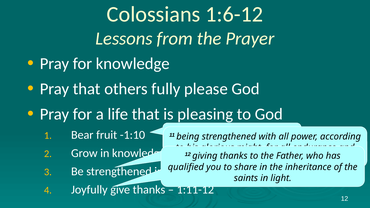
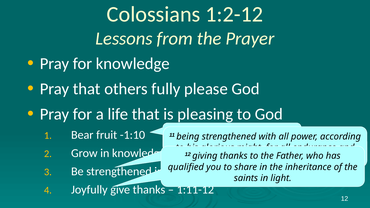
1:6-12: 1:6-12 -> 1:2-12 (234, 14)
